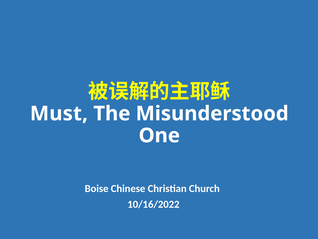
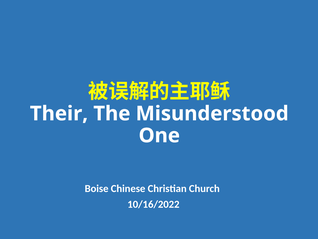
Must: Must -> Their (59, 113)
